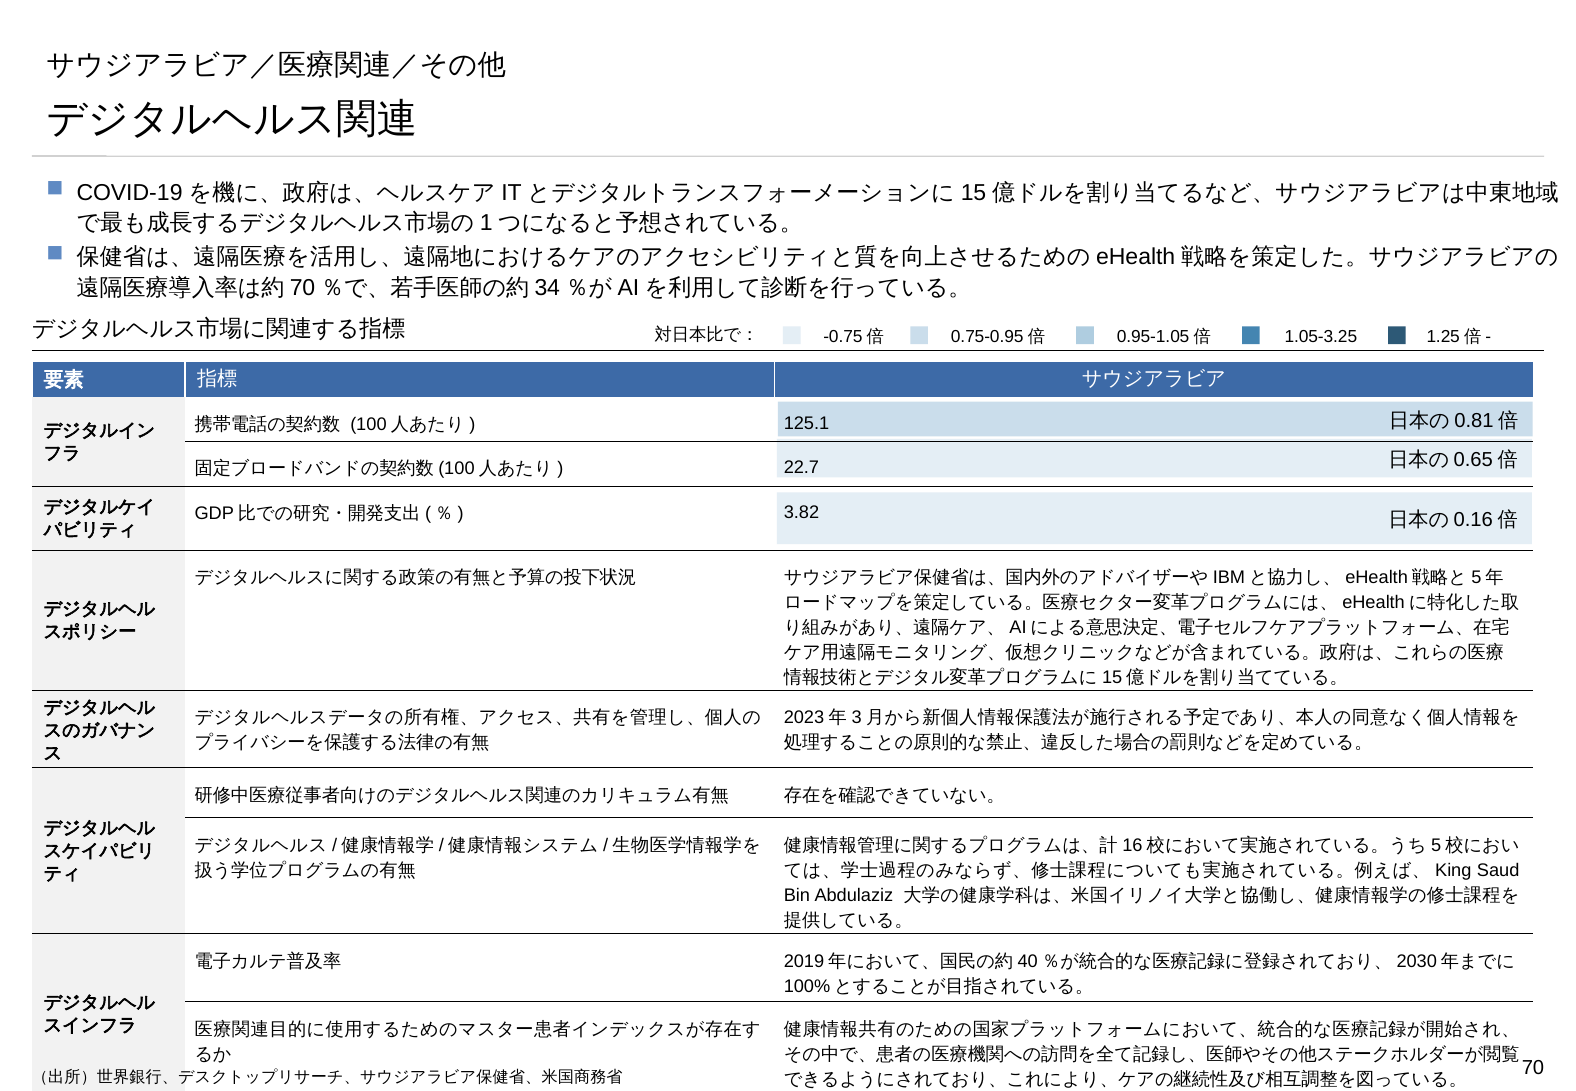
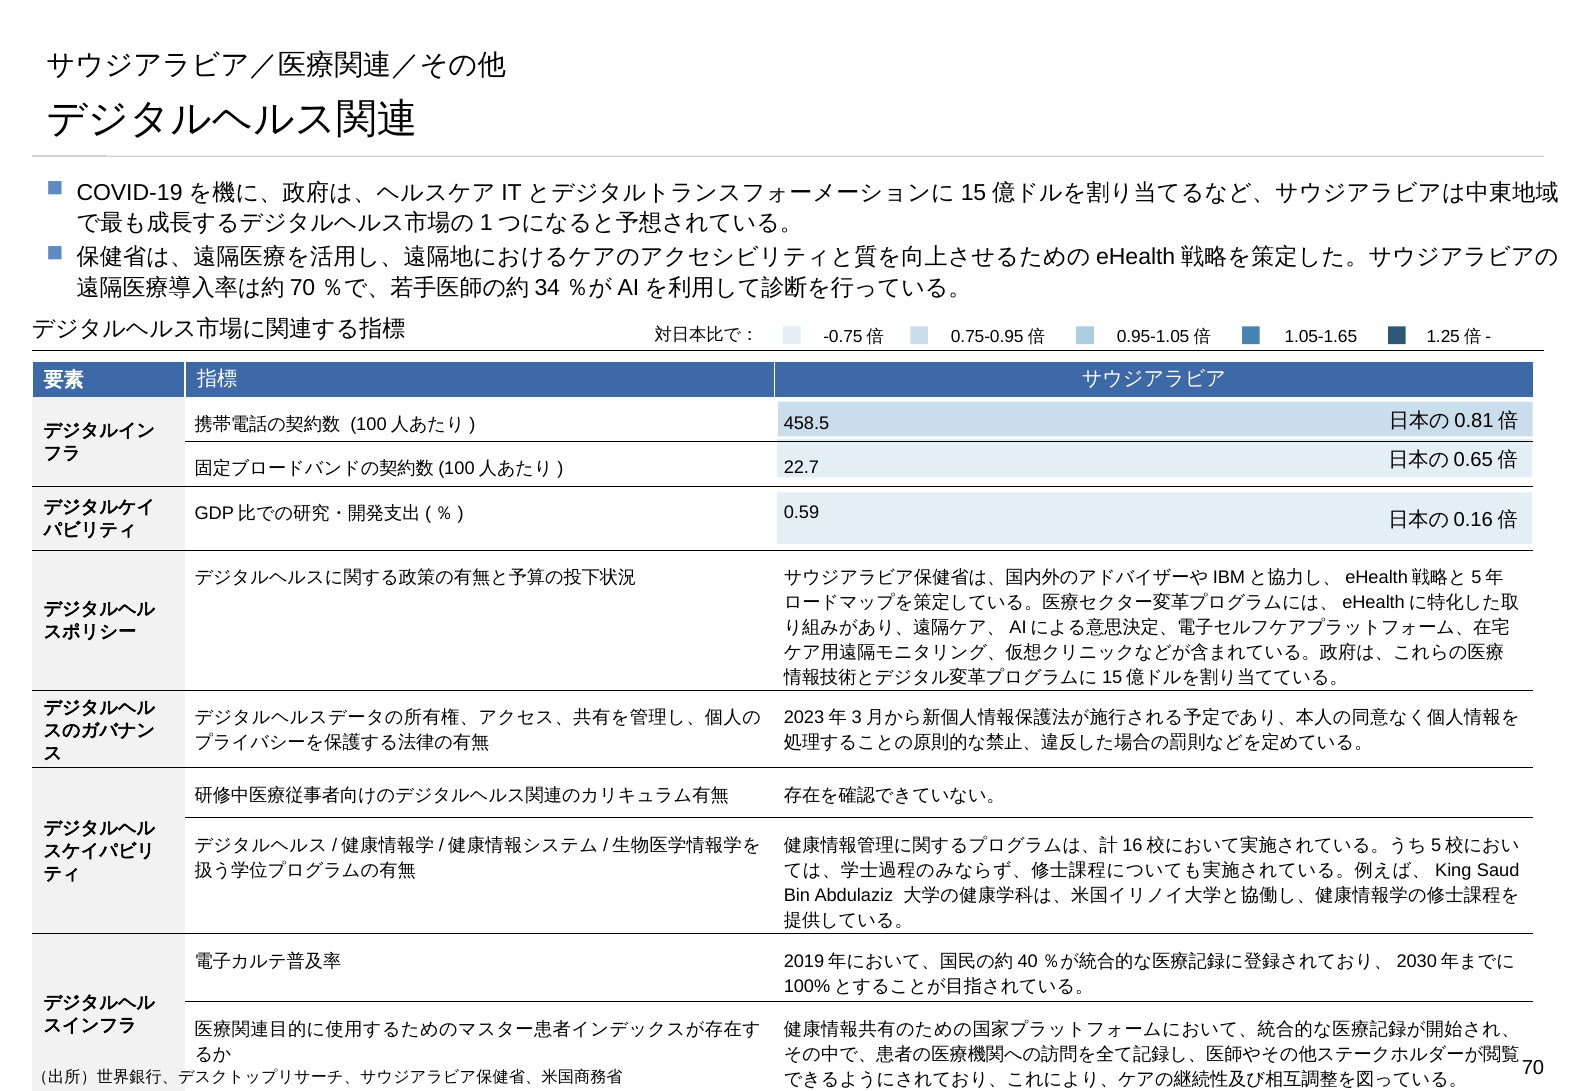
1.05-3.25: 1.05-3.25 -> 1.05-1.65 (1321, 337)
125.1: 125.1 -> 458.5 (806, 423)
3.82: 3.82 -> 0.59 (801, 513)
